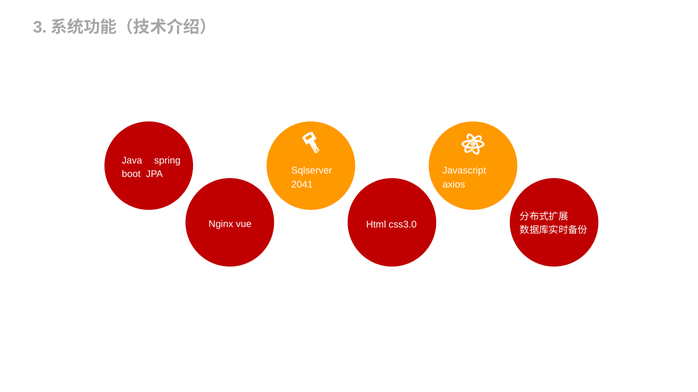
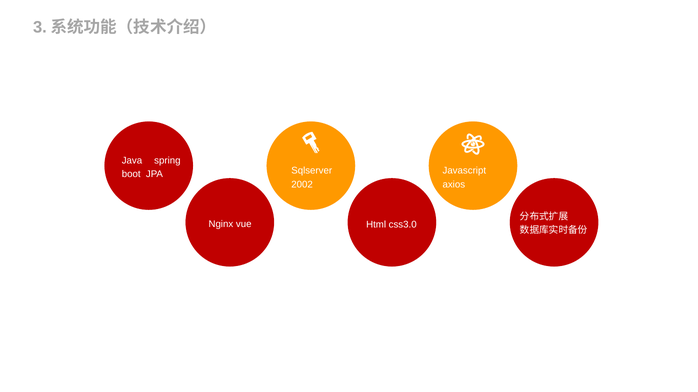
2041: 2041 -> 2002 (302, 185)
